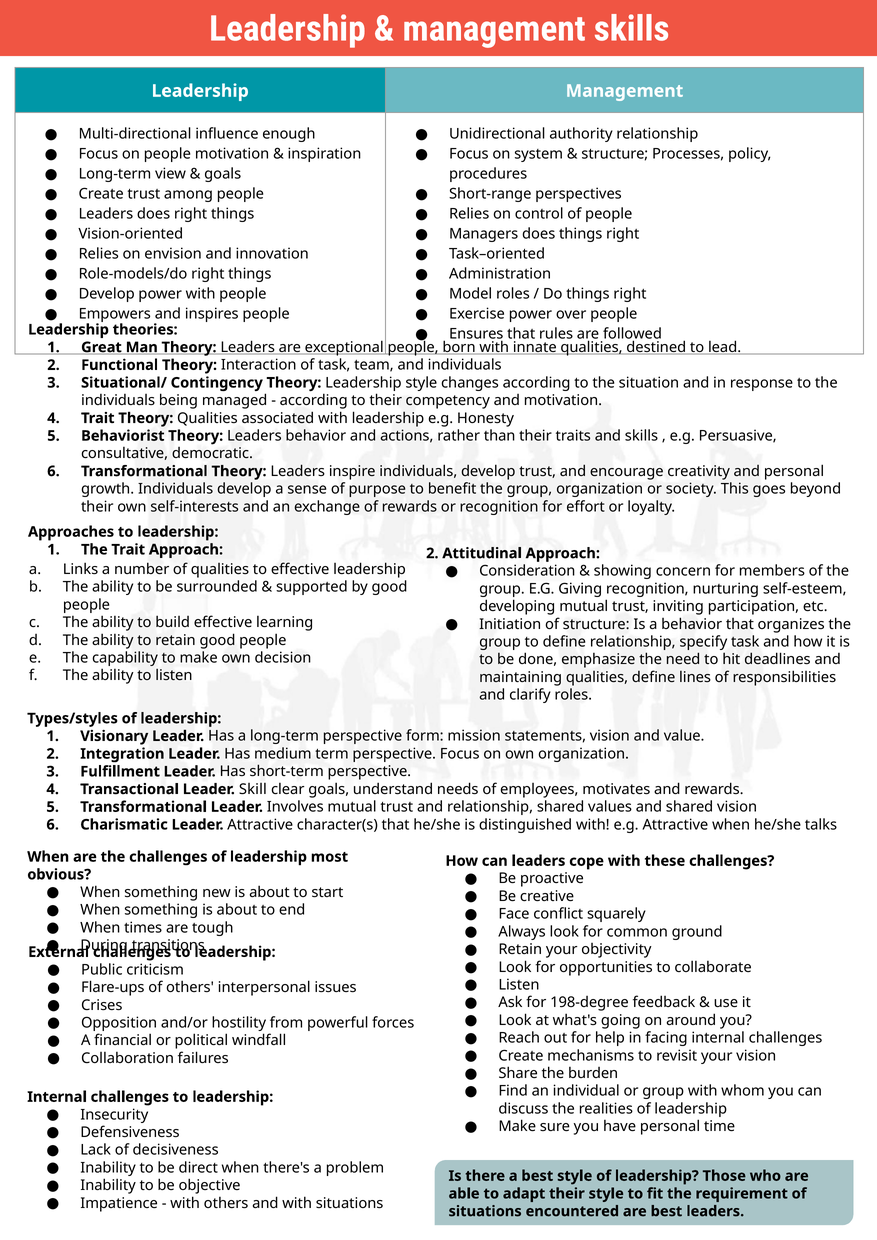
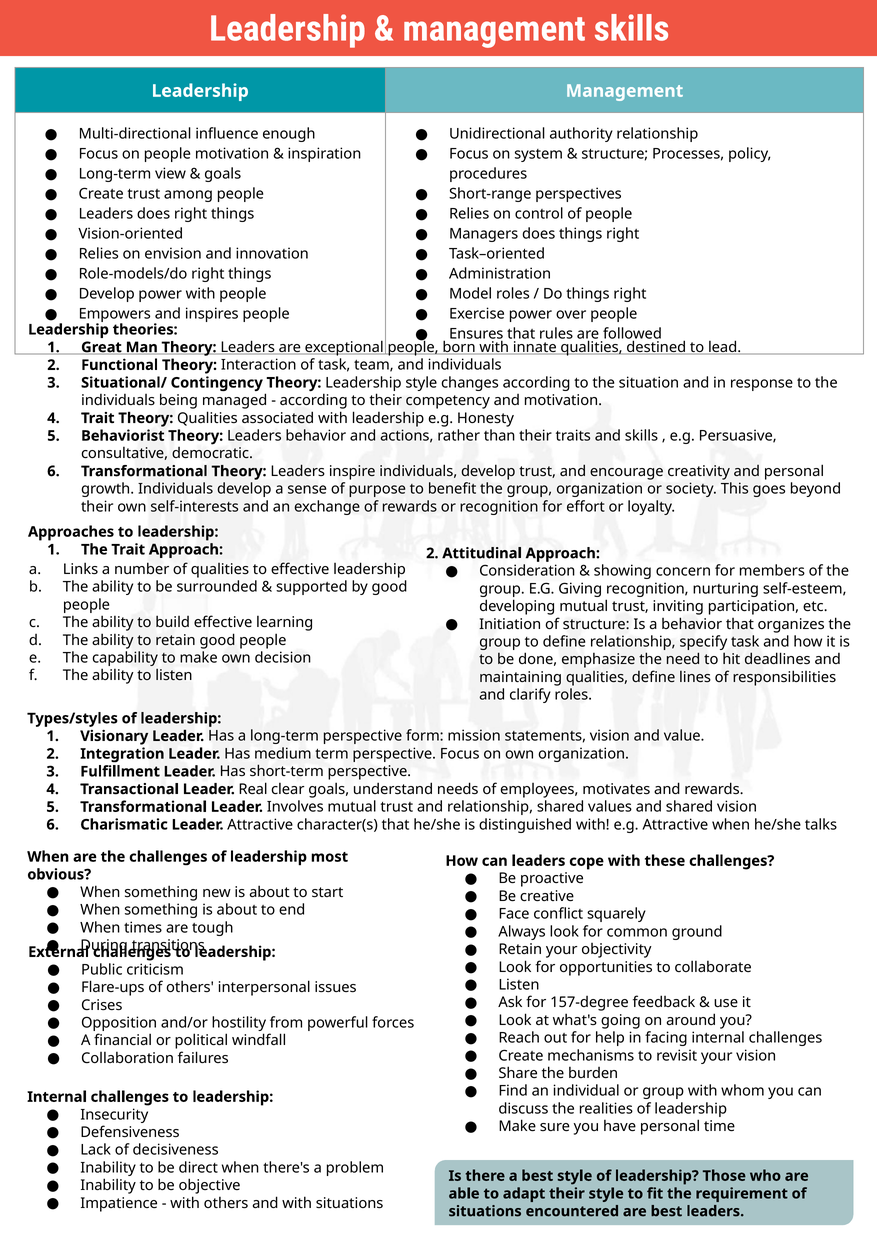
Skill: Skill -> Real (253, 789)
198-degree: 198-degree -> 157-degree (589, 1003)
